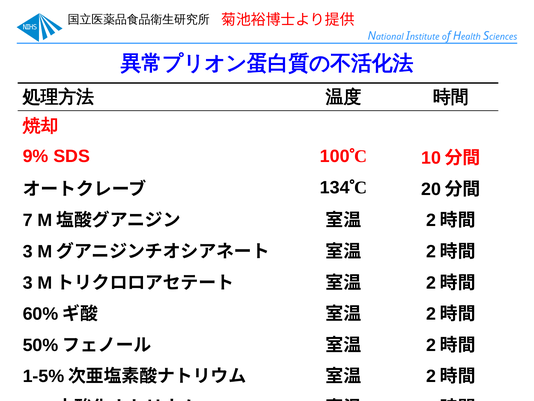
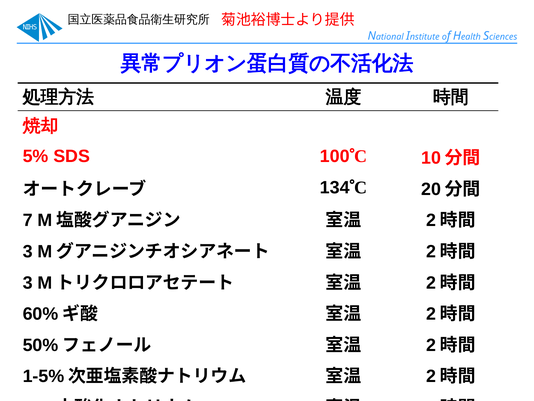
9%: 9% -> 5% (36, 156)
